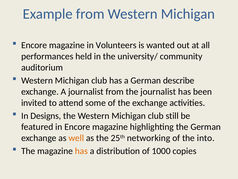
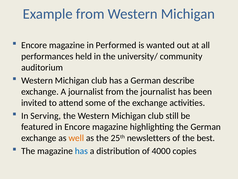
Volunteers: Volunteers -> Performed (116, 45)
Designs: Designs -> Serving (46, 115)
networking: networking -> newsletters (149, 138)
into: into -> best (206, 138)
has colour: orange -> blue (81, 151)
1000: 1000 -> 4000 (161, 151)
